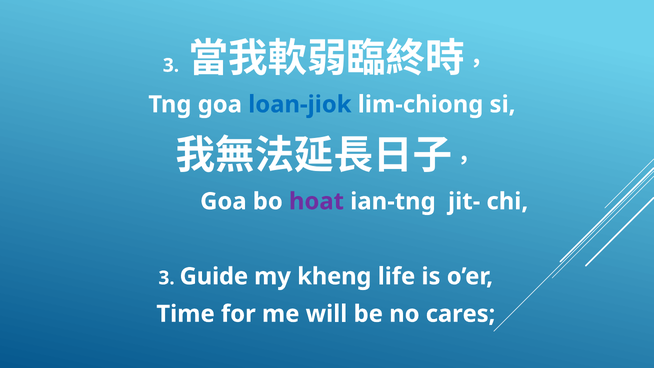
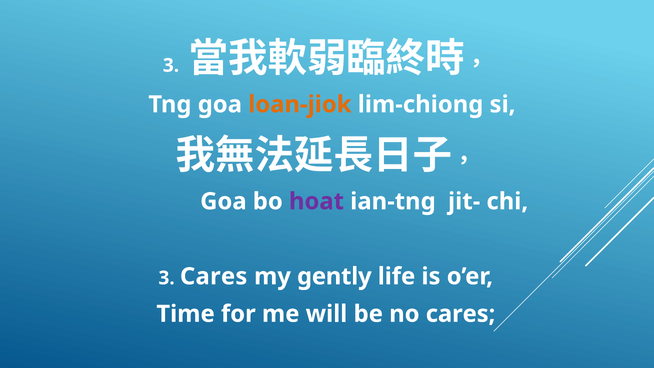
loan-jiok colour: blue -> orange (300, 104)
3 Guide: Guide -> Cares (214, 276)
kheng: kheng -> gently (334, 276)
